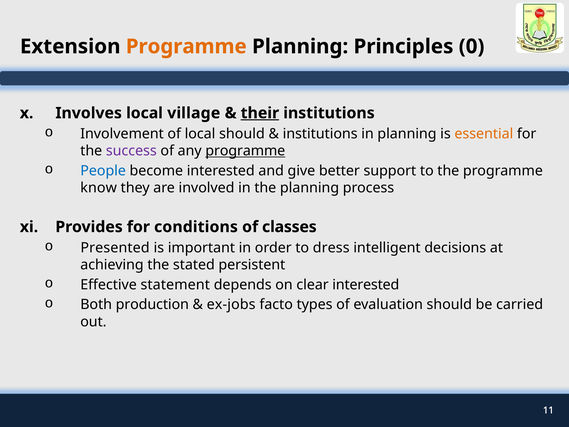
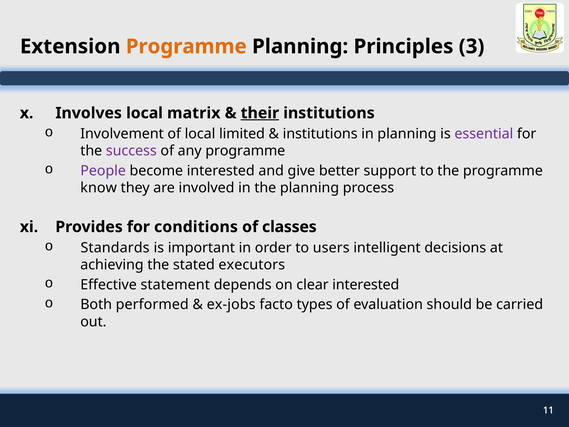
0: 0 -> 3 (472, 46)
village: village -> matrix (194, 113)
local should: should -> limited (242, 134)
essential colour: orange -> purple (484, 134)
programme underline: present -> none (245, 151)
People colour: blue -> purple (103, 171)
Presented: Presented -> Standards (115, 248)
dress: dress -> users (331, 248)
persistent: persistent -> executors (252, 265)
production: production -> performed (152, 304)
